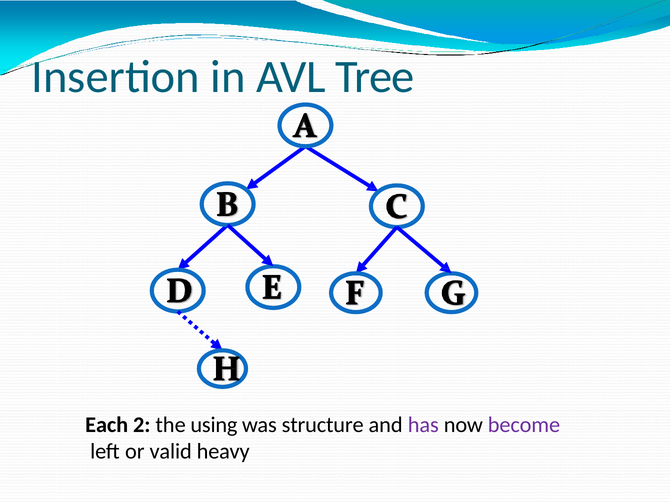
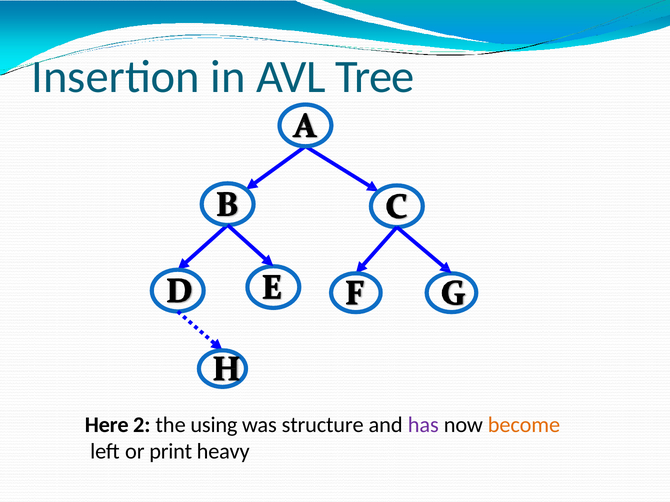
Each: Each -> Here (107, 425)
become colour: purple -> orange (524, 425)
valid: valid -> print (171, 452)
